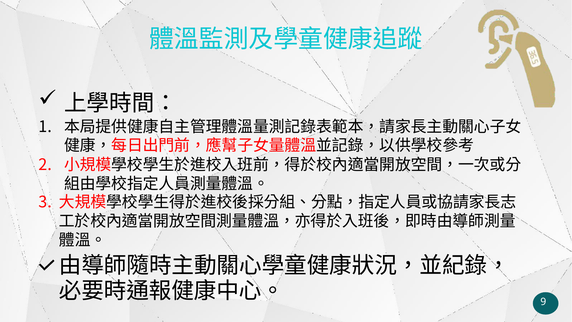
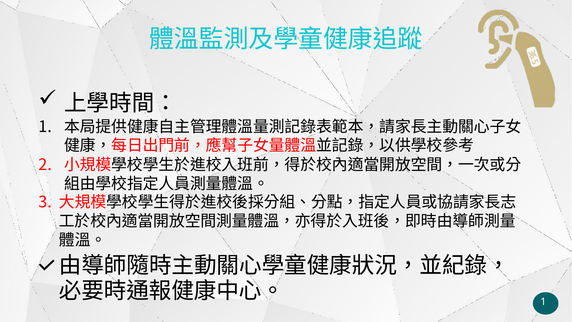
9: 9 -> 1 (543, 302)
